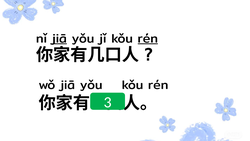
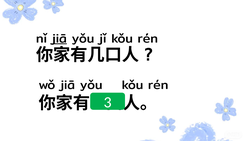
rén underline: present -> none (148, 38)
